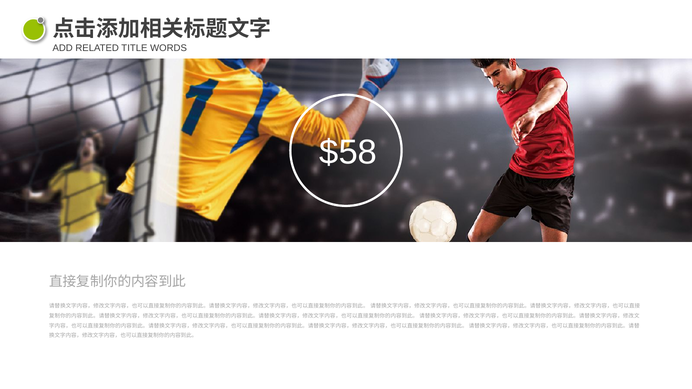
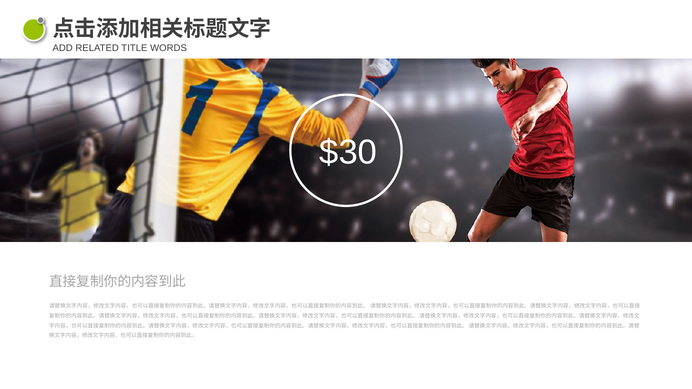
$58: $58 -> $30 (348, 152)
